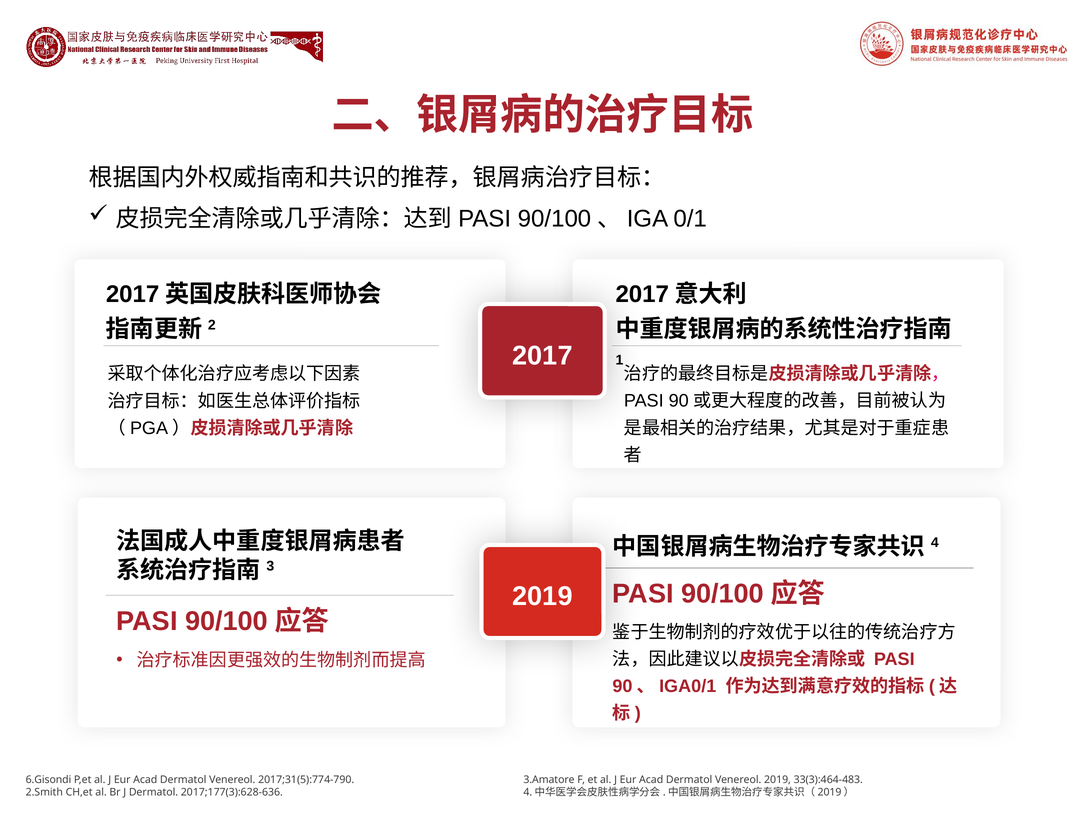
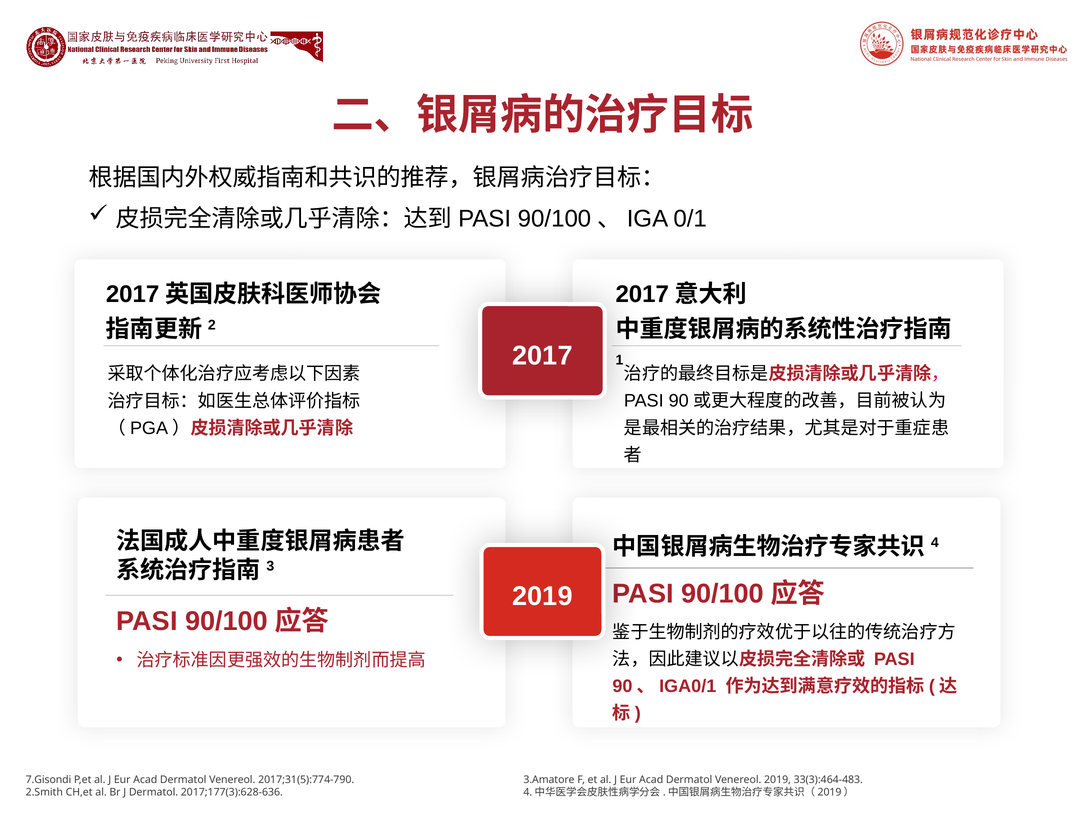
6.Gisondi: 6.Gisondi -> 7.Gisondi (49, 779)
